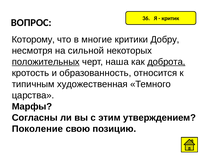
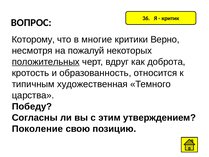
Добру: Добру -> Верно (165, 39)
сильной: сильной -> пожалуй (86, 51)
наша: наша -> вдруг (117, 62)
доброта underline: present -> none (166, 62)
Марфы: Марфы -> Победу (32, 106)
